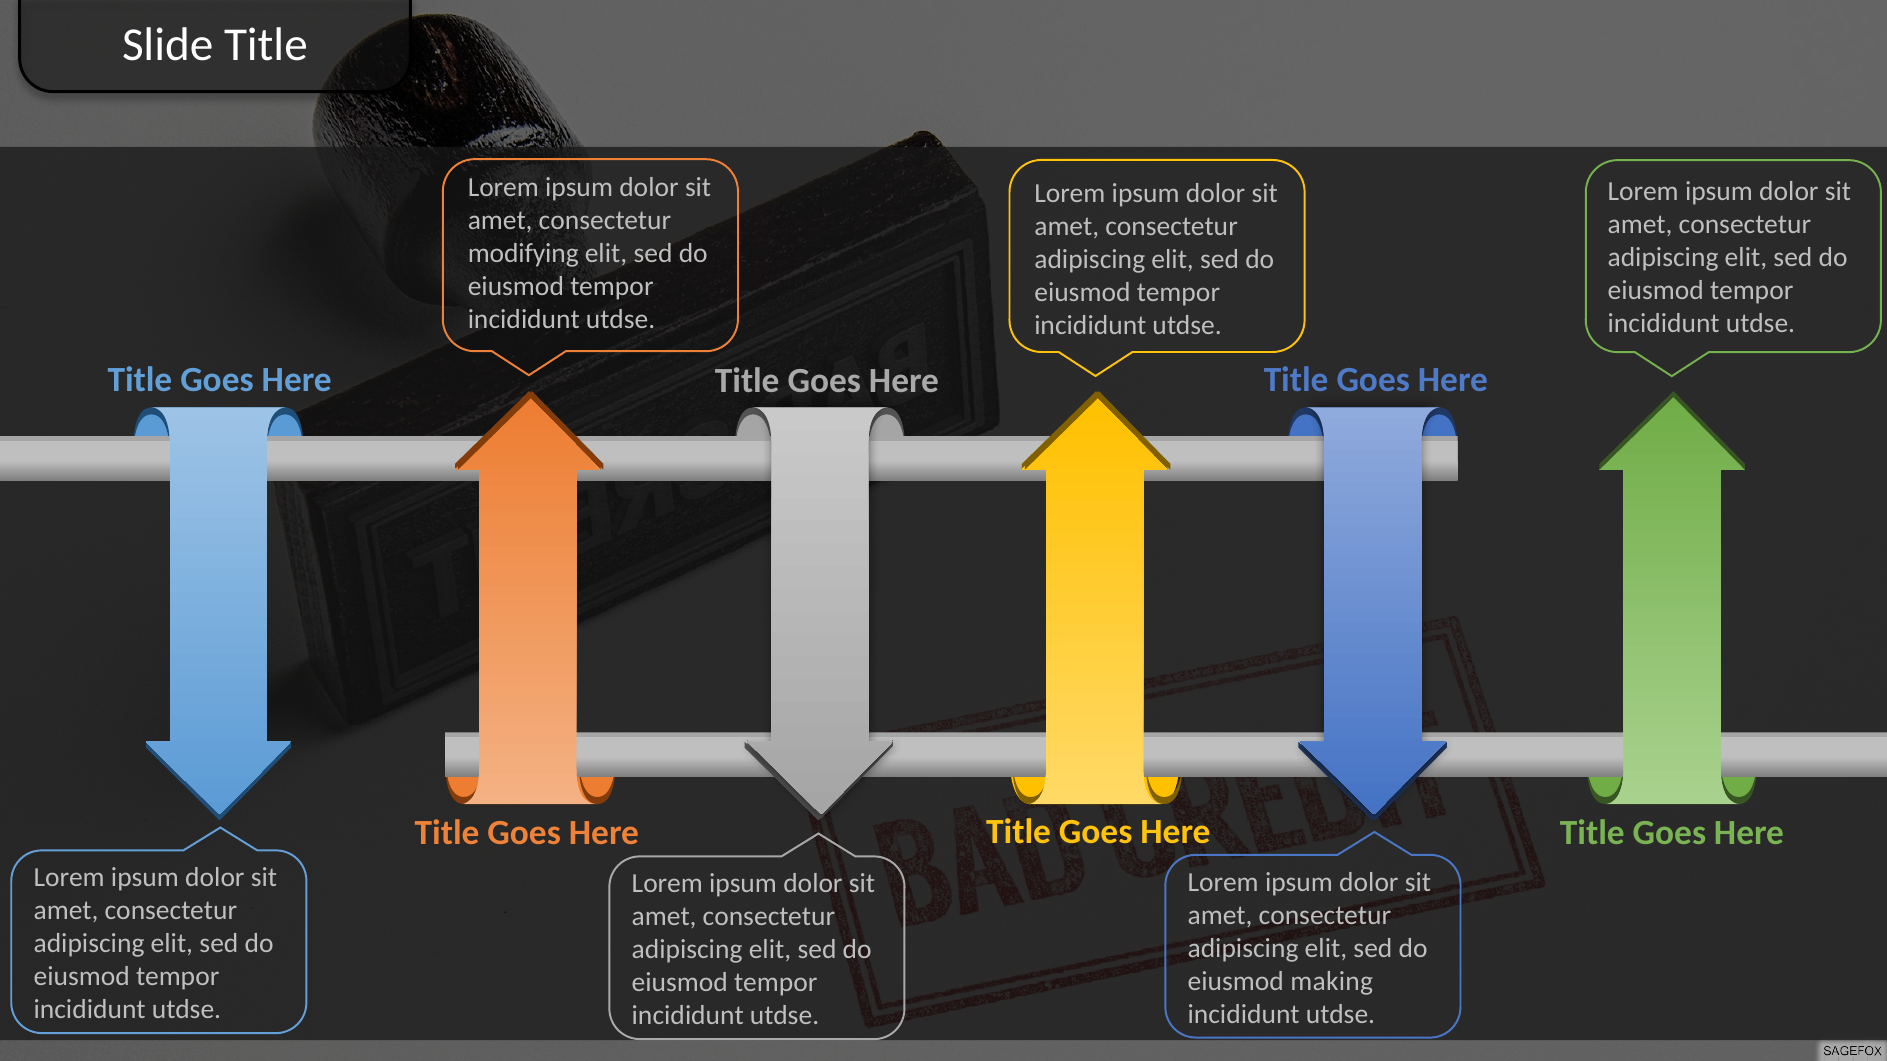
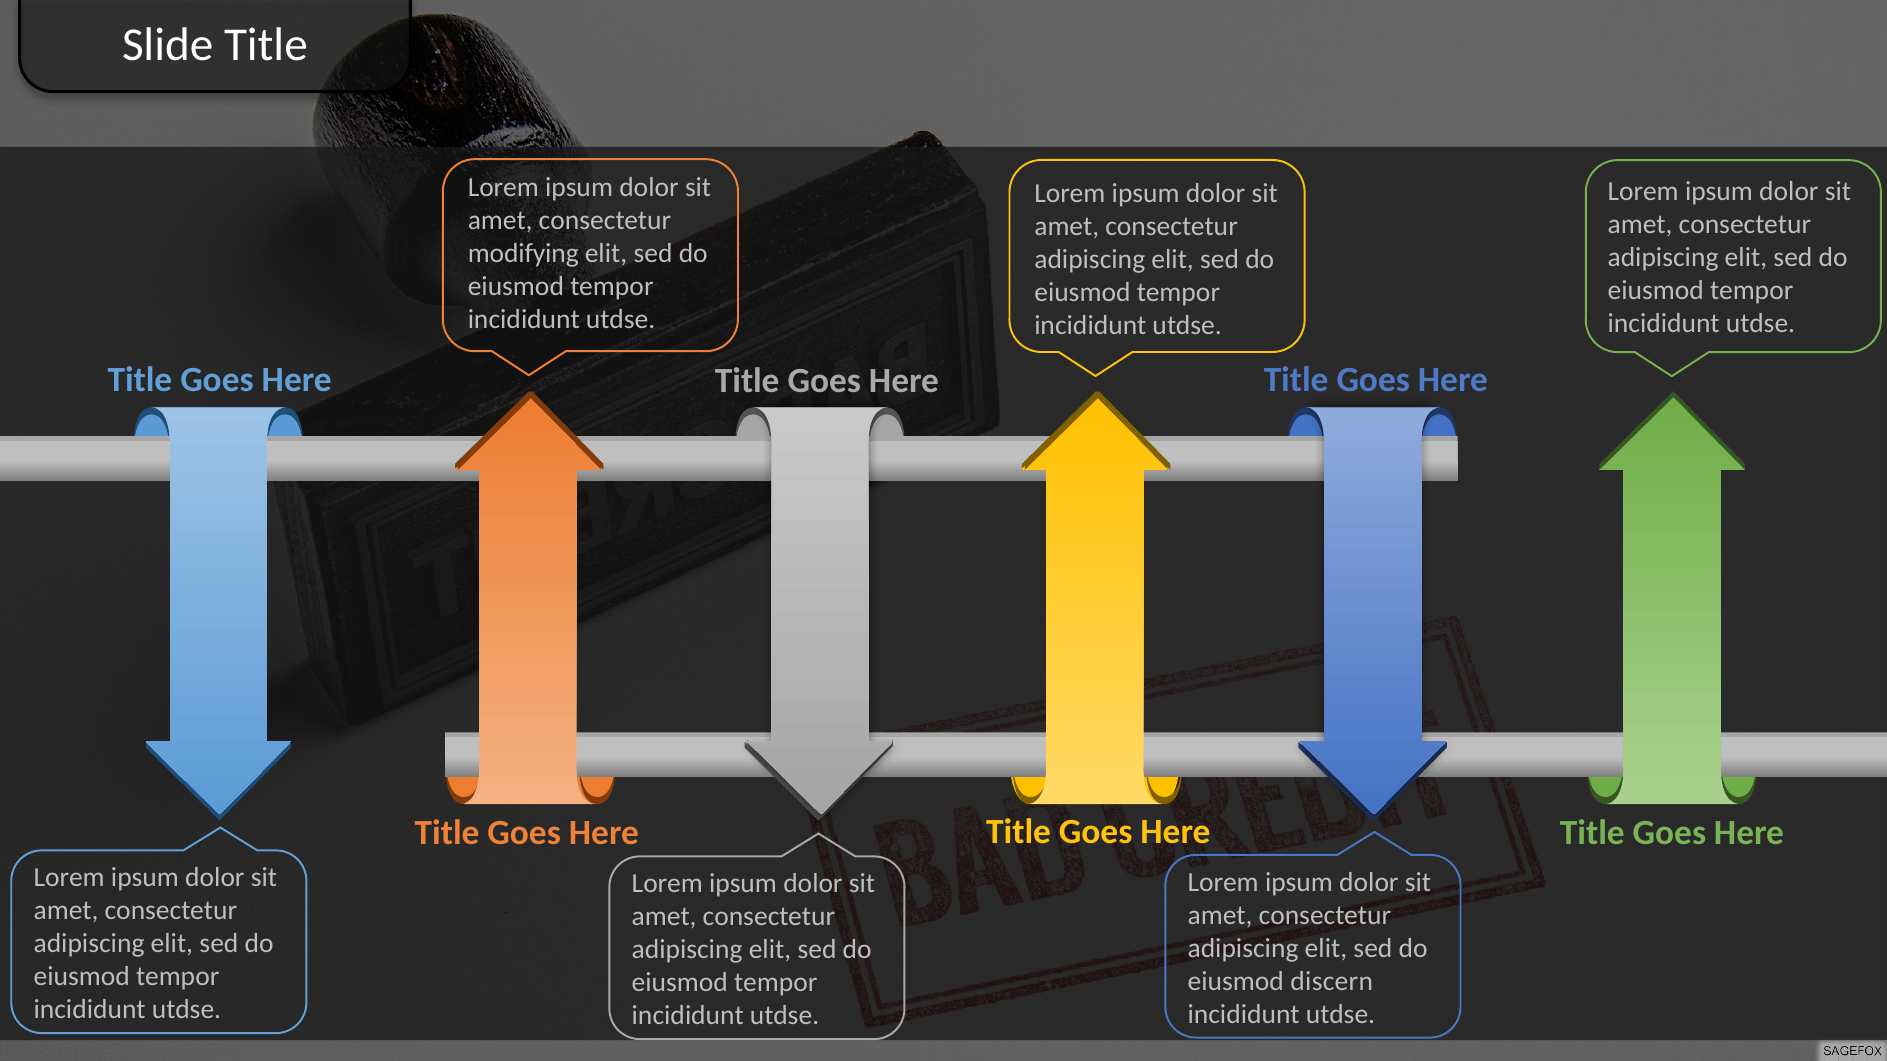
making: making -> discern (1332, 982)
